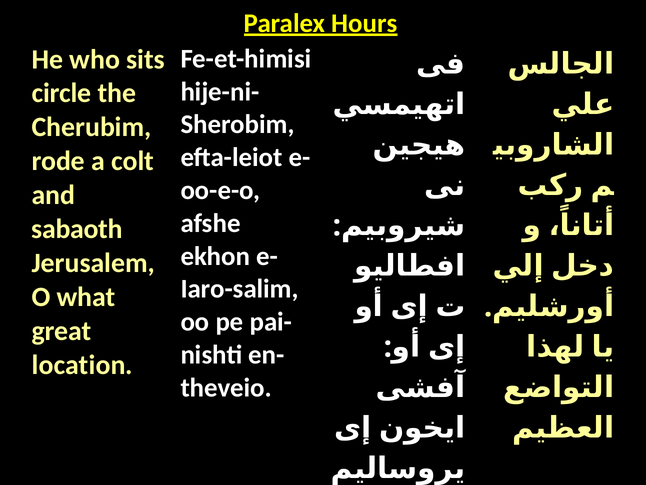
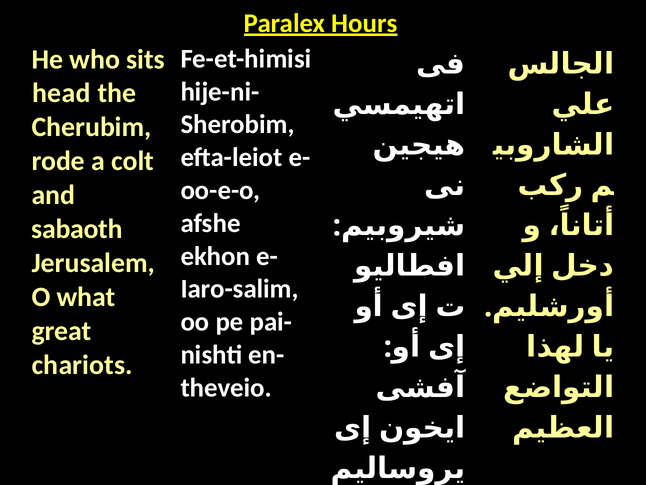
circle: circle -> head (61, 93)
location: location -> chariots (82, 365)
